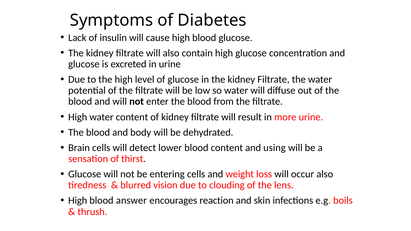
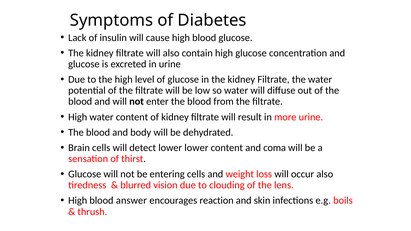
lower blood: blood -> lower (196, 148)
using: using -> coma (275, 148)
